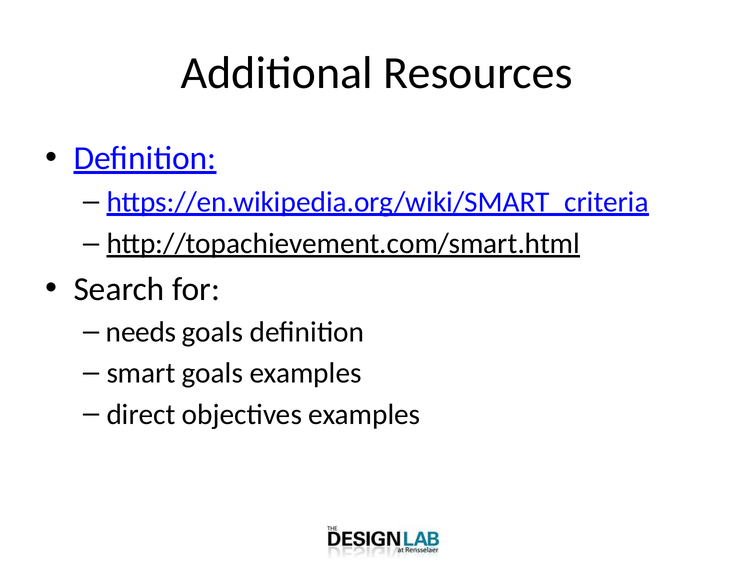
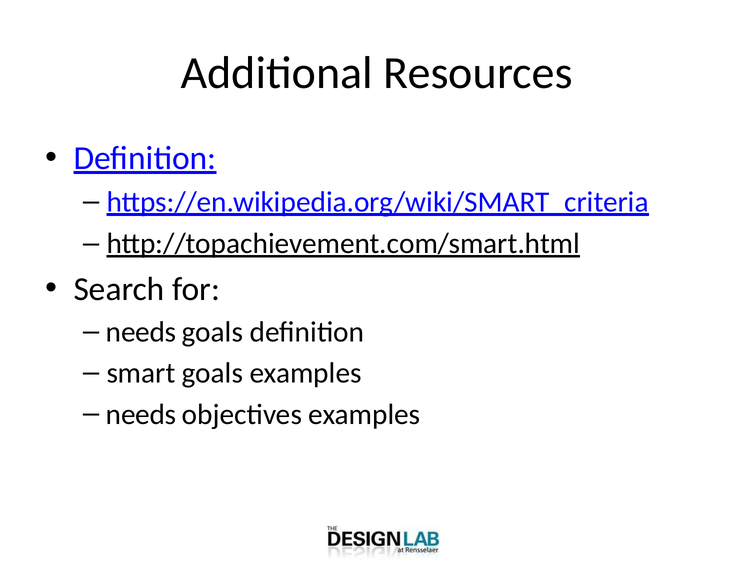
direct: direct -> needs (141, 415)
